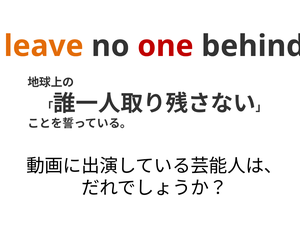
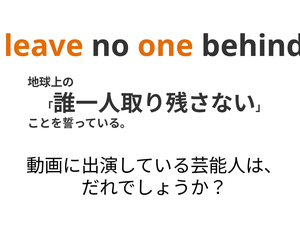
one colour: red -> orange (165, 46)
